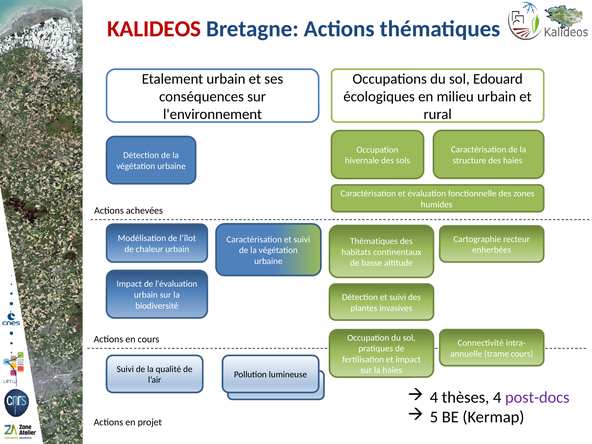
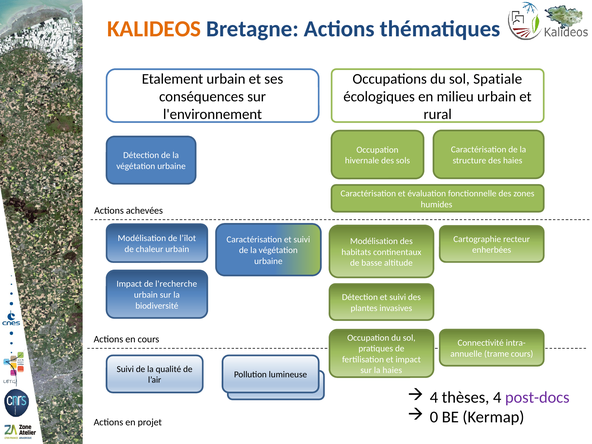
KALIDEOS colour: red -> orange (154, 29)
Edouard: Edouard -> Spatiale (498, 79)
Thématiques: Thématiques -> Modélisation (374, 241)
l'évaluation: l'évaluation -> l'recherche (176, 284)
5: 5 -> 0 (434, 417)
